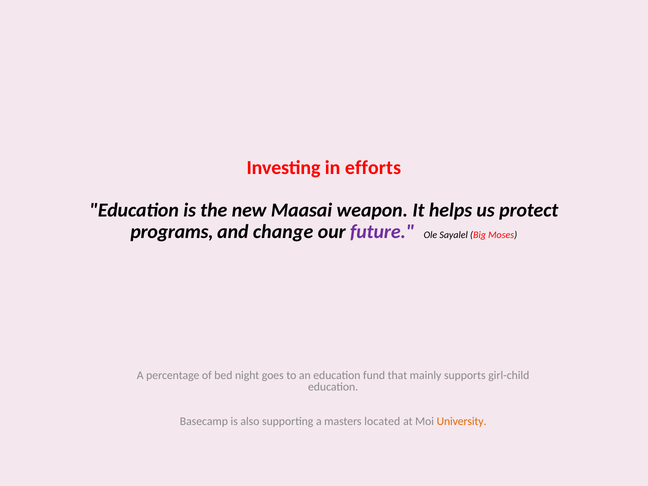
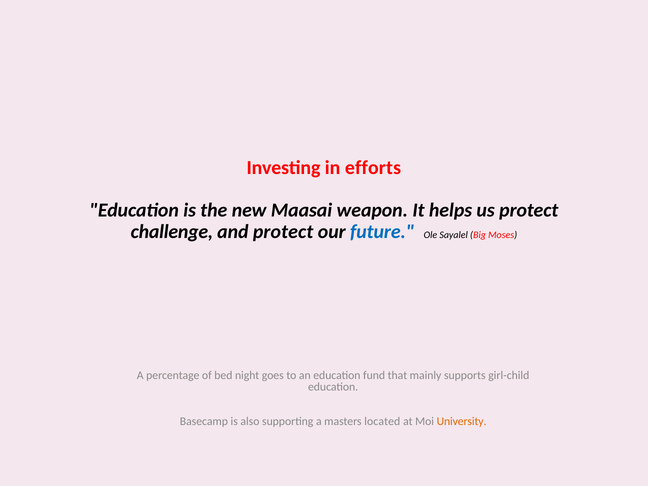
programs: programs -> challenge (172, 232)
and change: change -> protect (283, 232)
future colour: purple -> blue (382, 232)
